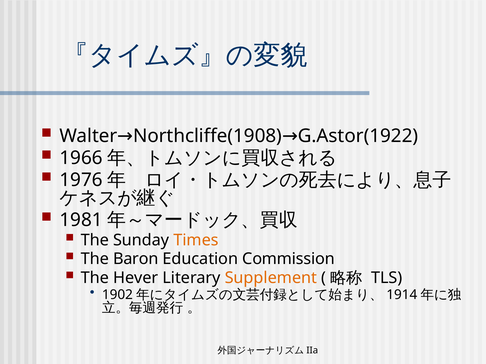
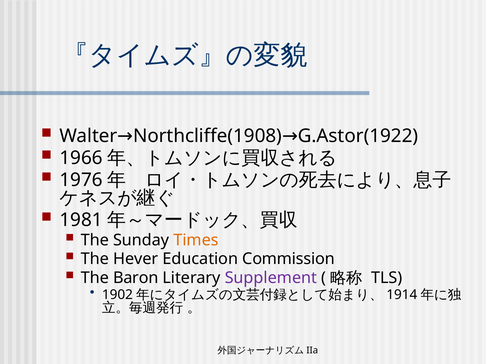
Baron: Baron -> Hever (136, 259)
Hever: Hever -> Baron (136, 278)
Supplement colour: orange -> purple (271, 278)
